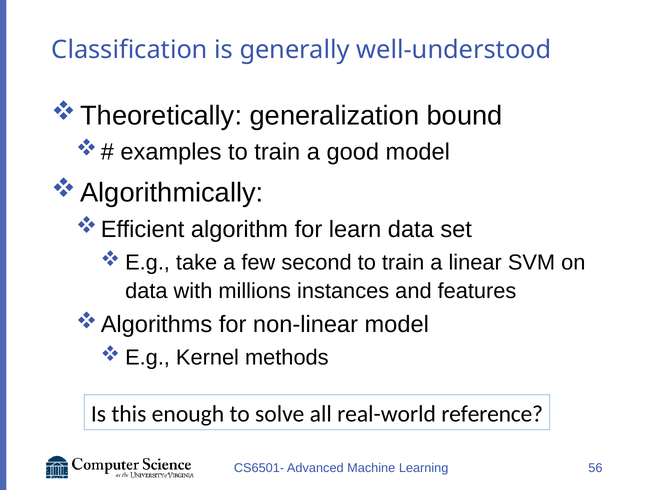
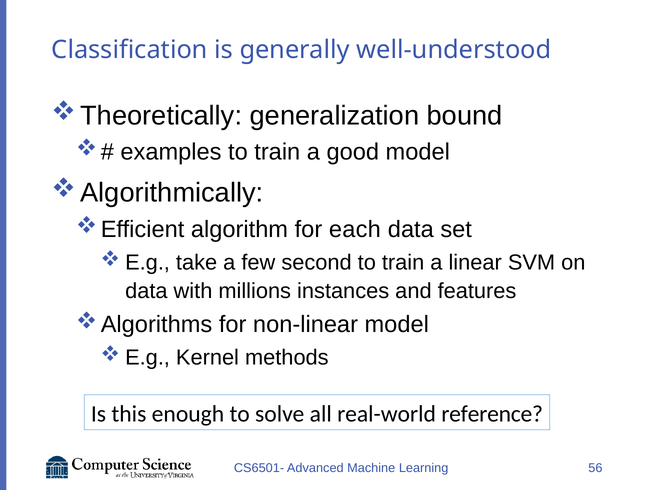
learn: learn -> each (355, 230)
